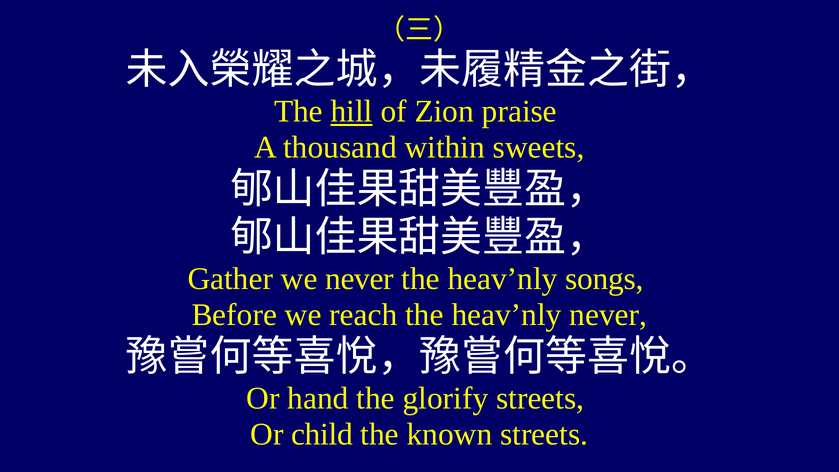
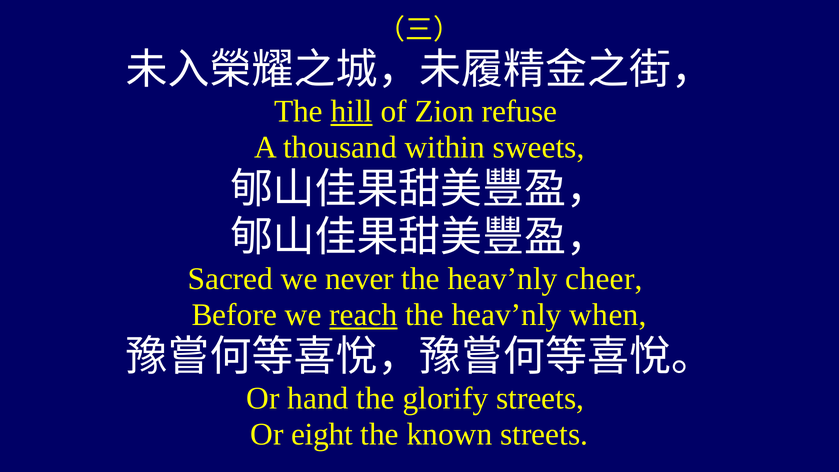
praise: praise -> refuse (520, 112)
Gather: Gather -> Sacred (230, 279)
songs: songs -> cheer (604, 279)
reach underline: none -> present (363, 315)
heav’nly never: never -> when (608, 315)
child: child -> eight (322, 434)
